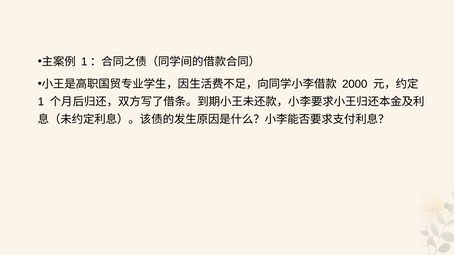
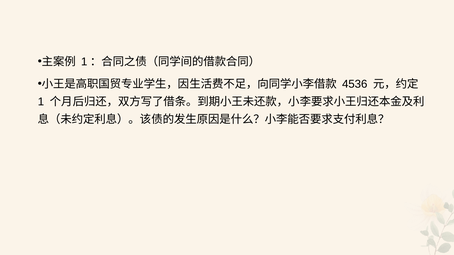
2000: 2000 -> 4536 (355, 84)
